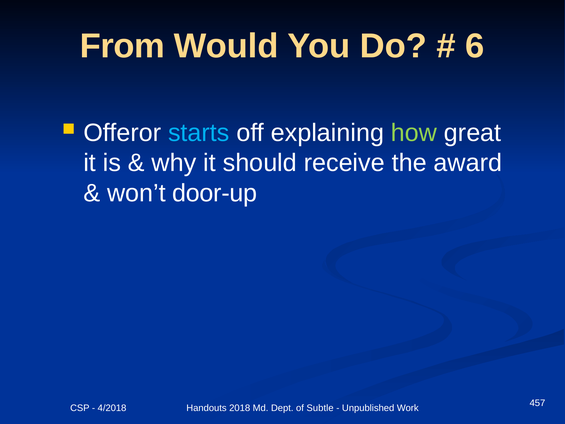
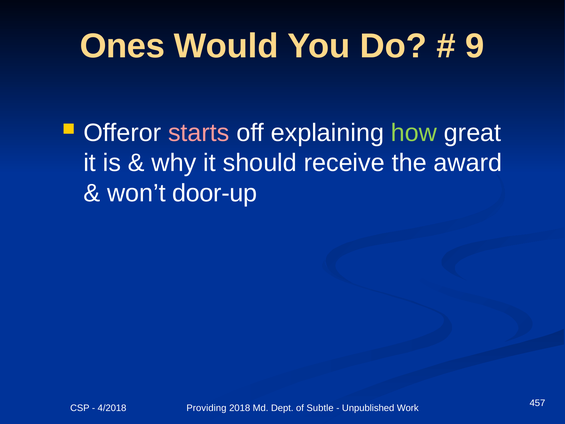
From: From -> Ones (122, 46)
6: 6 -> 9 (475, 46)
starts colour: light blue -> pink (199, 133)
Handouts: Handouts -> Providing (206, 408)
